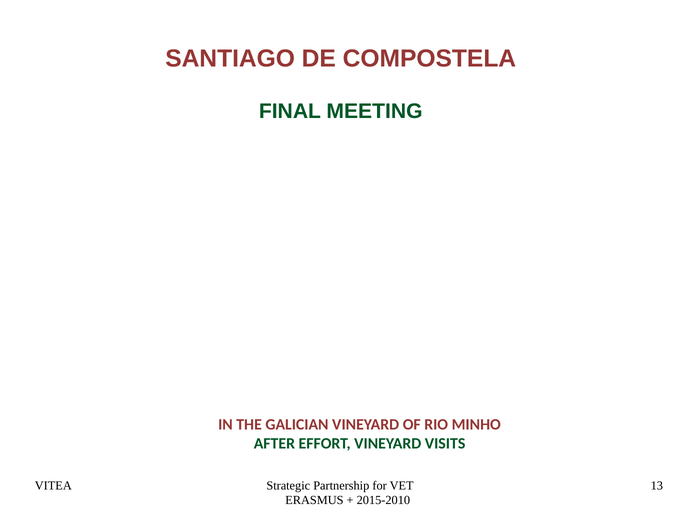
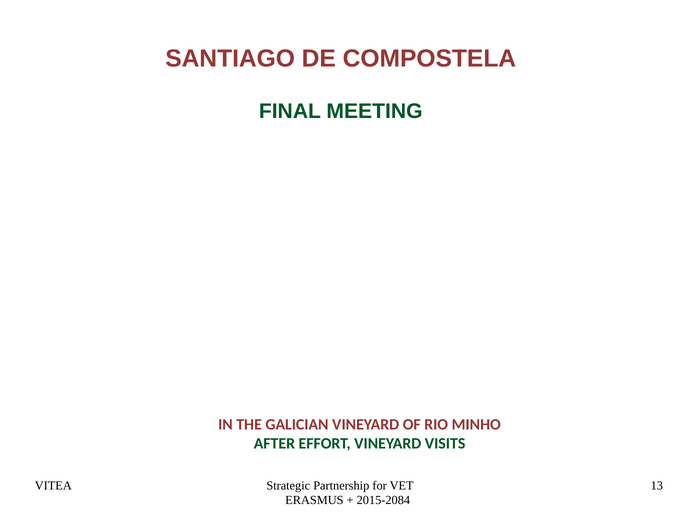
2015-2010: 2015-2010 -> 2015-2084 (383, 500)
